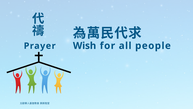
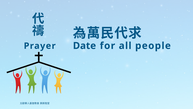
Wish: Wish -> Date (84, 46)
